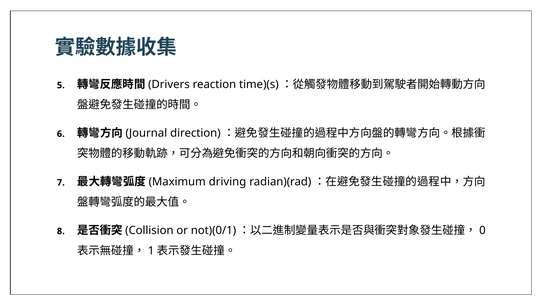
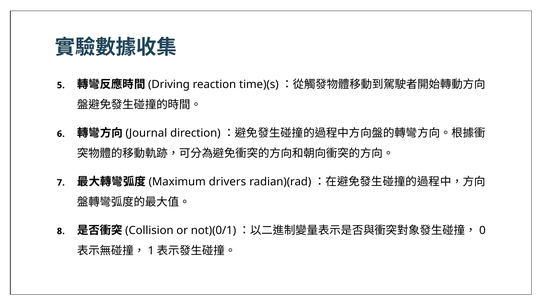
Drivers: Drivers -> Driving (169, 85)
driving: driving -> drivers (227, 182)
